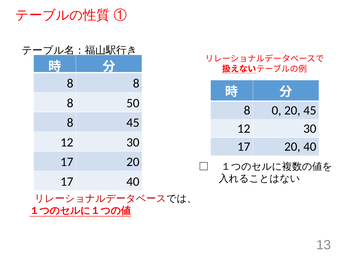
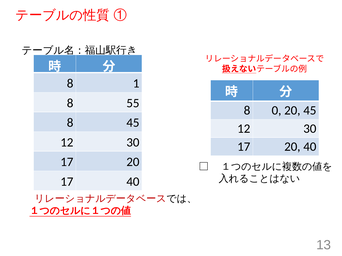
8: 8 -> 1 (136, 84)
50: 50 -> 55 (133, 103)
